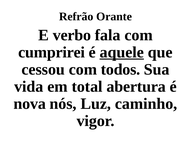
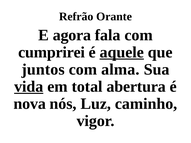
verbo: verbo -> agora (72, 35)
cessou: cessou -> juntos (43, 69)
todos: todos -> alma (120, 69)
vida underline: none -> present (29, 87)
